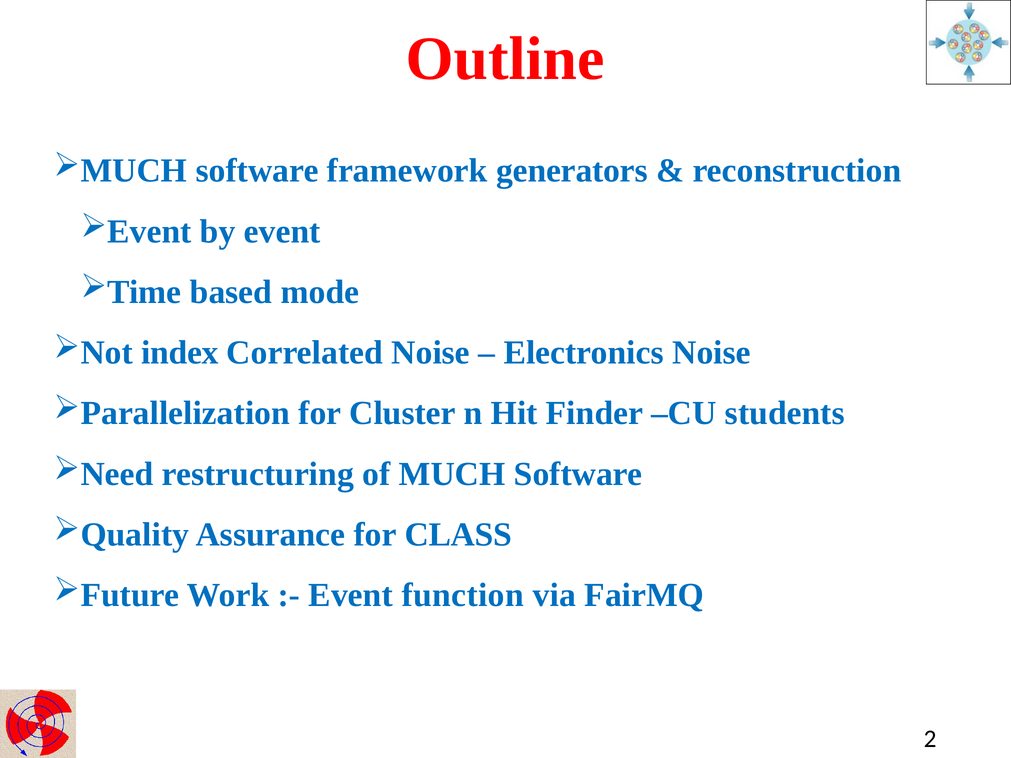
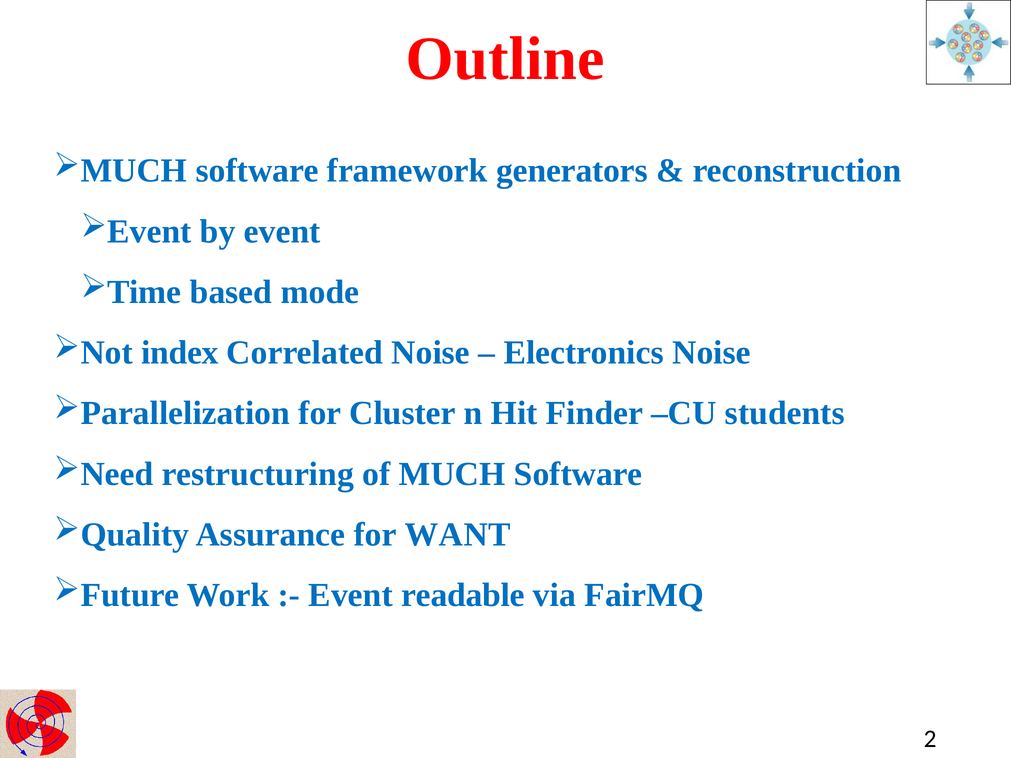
CLASS: CLASS -> WANT (458, 535)
function: function -> readable (463, 595)
